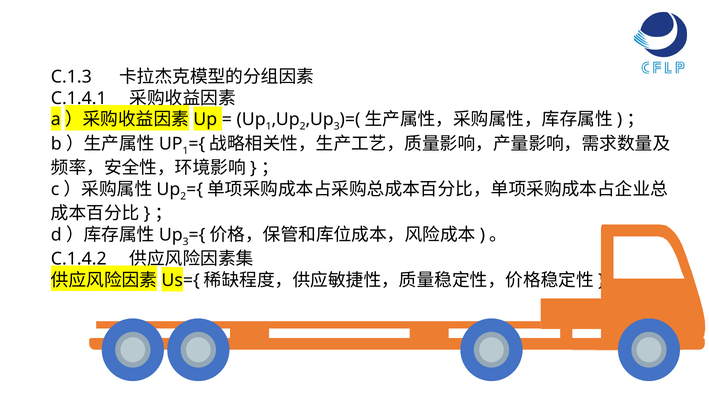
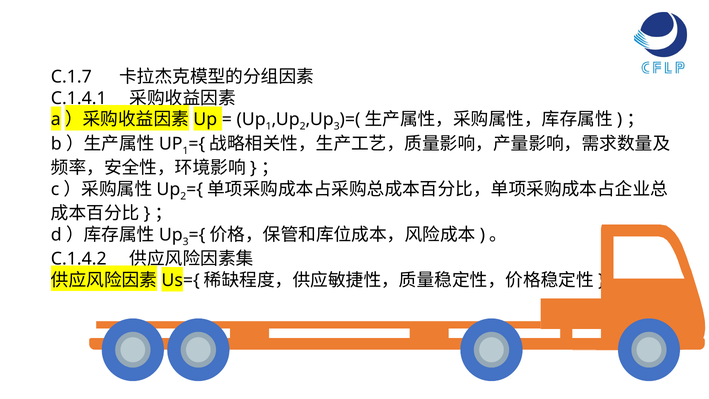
C.1.3: C.1.3 -> C.1.7 (71, 77)
